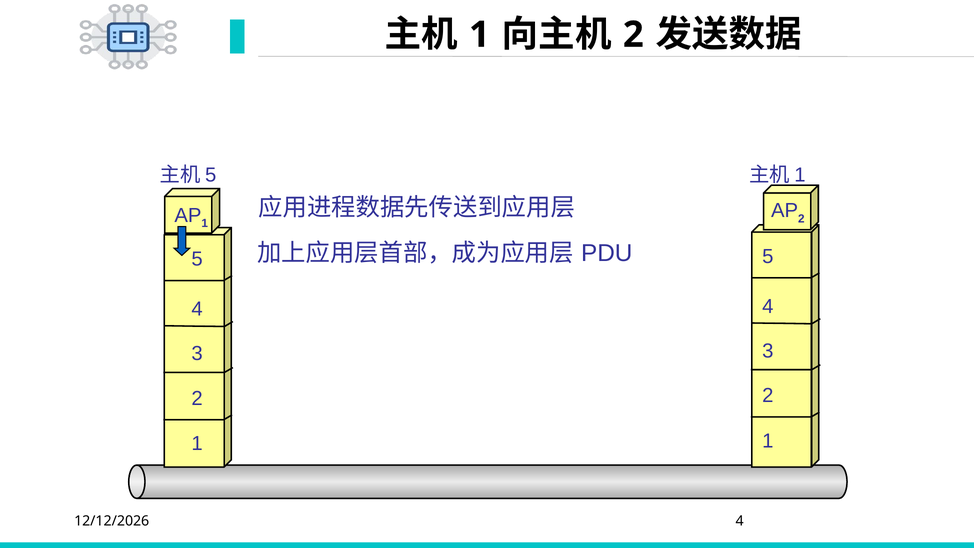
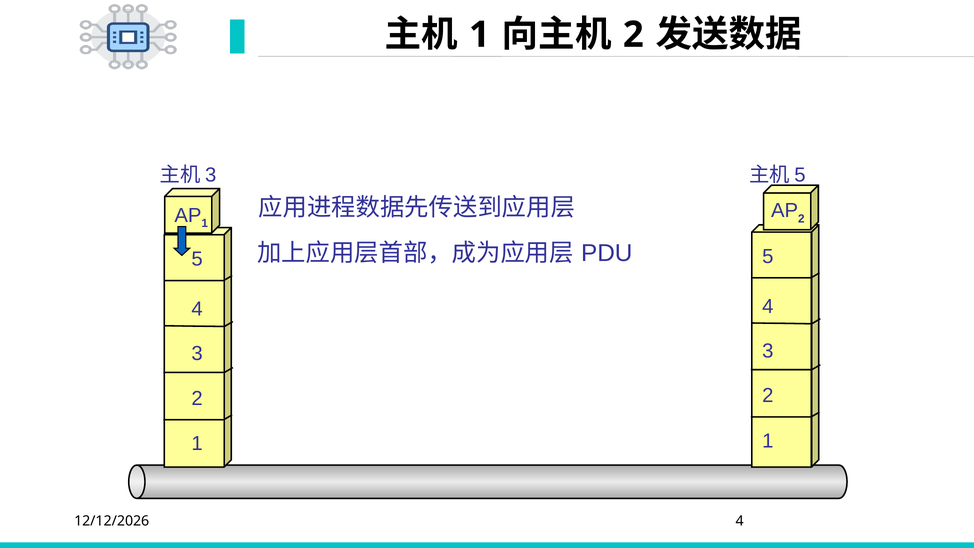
5: 5 -> 3 (211, 175)
1: 1 -> 5 (800, 175)
